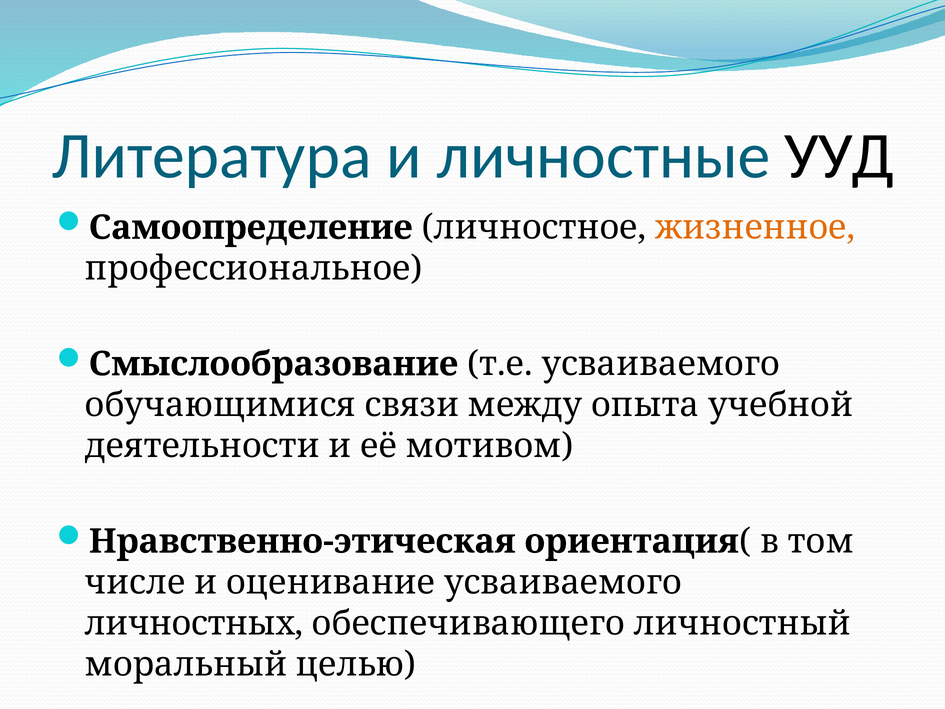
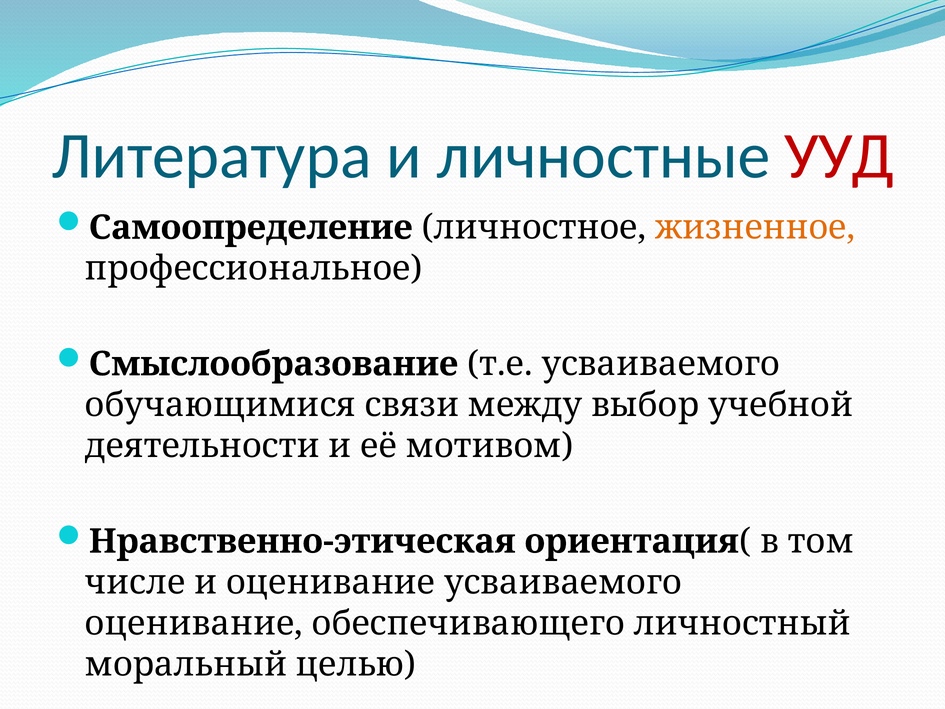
УУД colour: black -> red (839, 156)
опыта: опыта -> выбор (645, 405)
личностных: личностных -> оценивание (194, 623)
